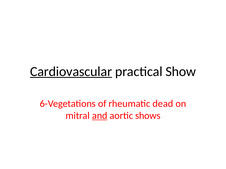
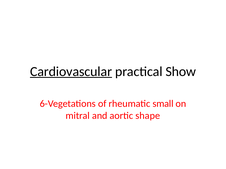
dead: dead -> small (163, 104)
and underline: present -> none (100, 116)
shows: shows -> shape (148, 116)
